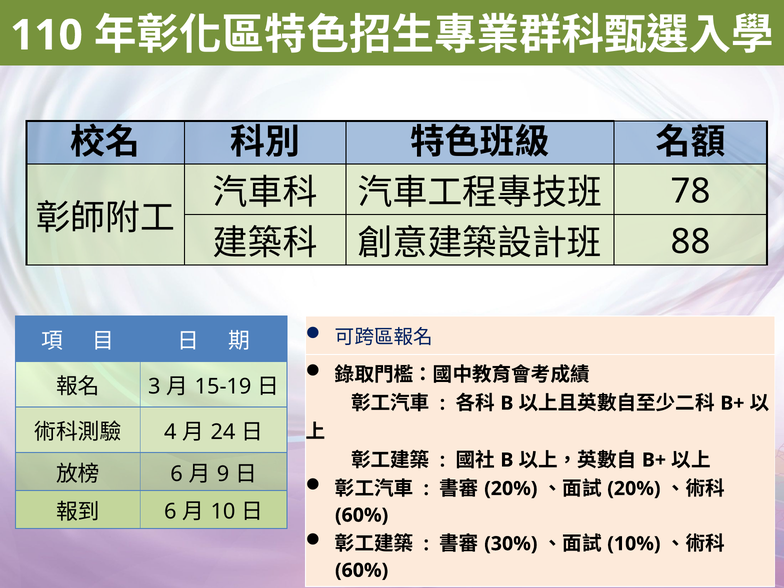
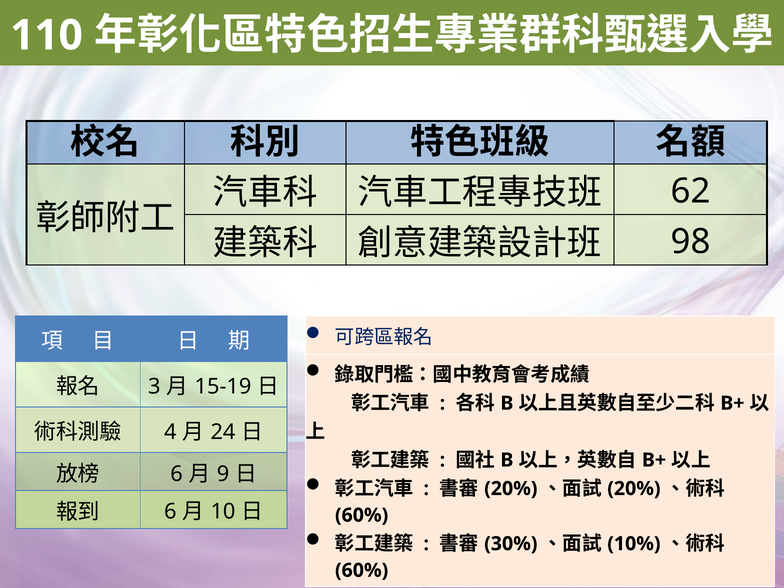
78: 78 -> 62 (691, 191)
88: 88 -> 98 (691, 242)
